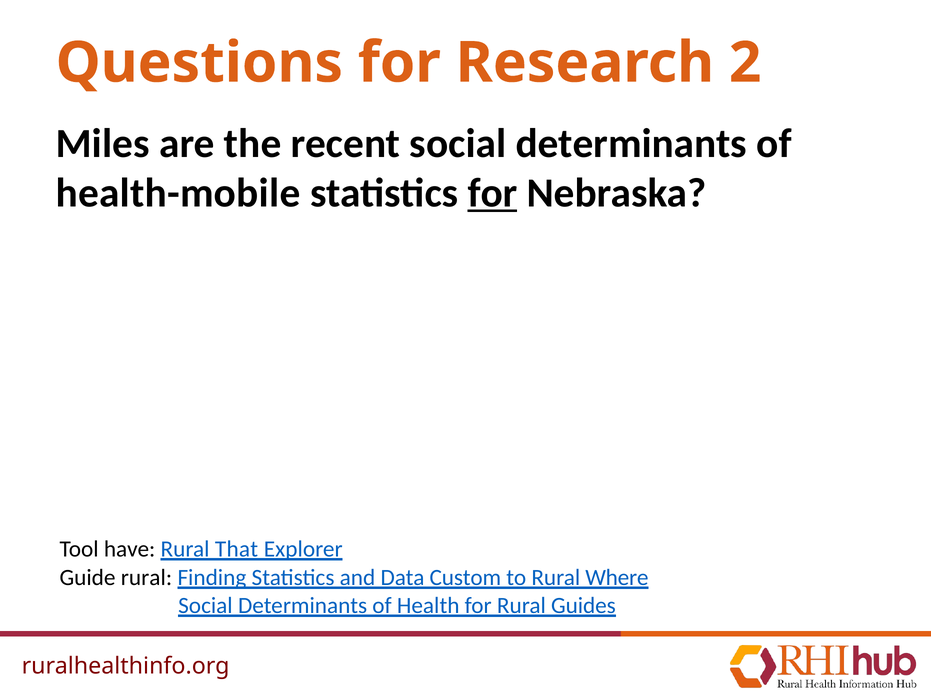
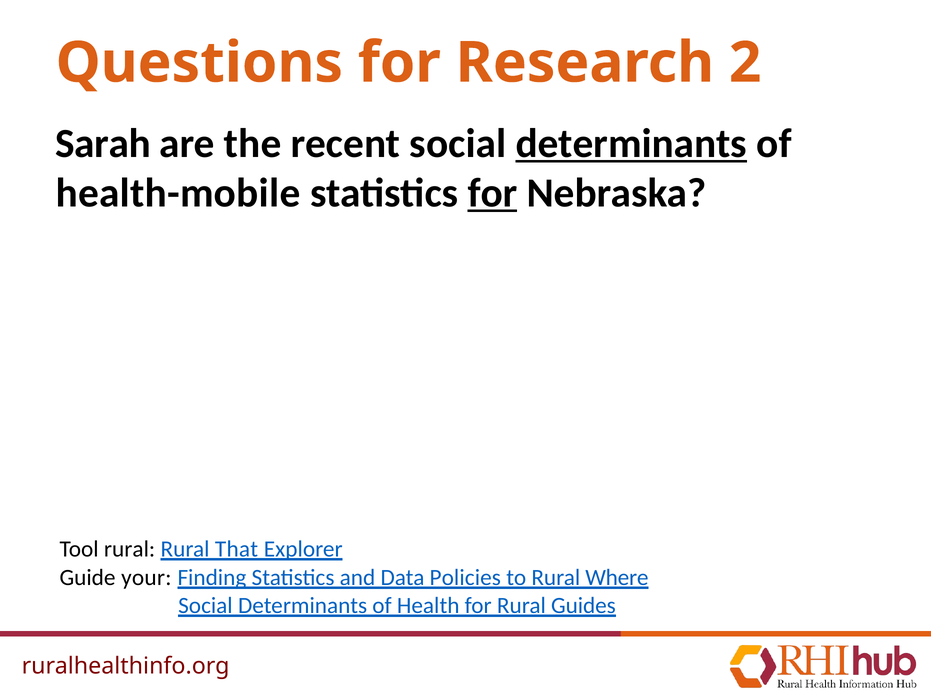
Miles: Miles -> Sarah (103, 144)
determinants underline: none -> present (631, 144)
Tool have: have -> rural (130, 549)
Guide rural: rural -> your (146, 578)
Custom: Custom -> Policies (465, 578)
